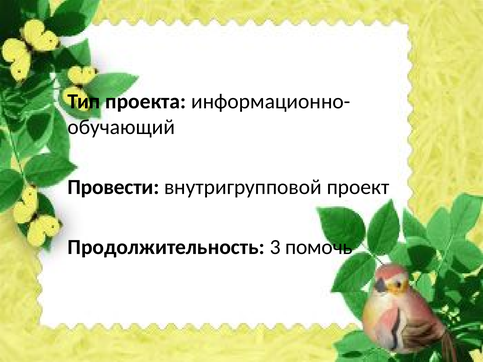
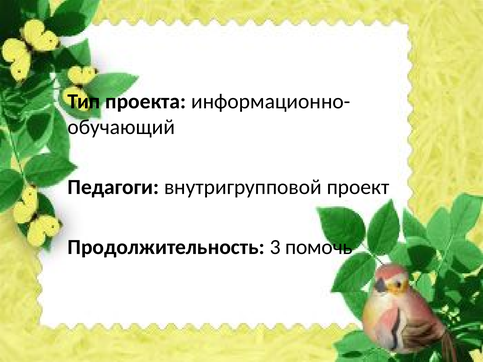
Провести: Провести -> Педагоги (113, 187)
